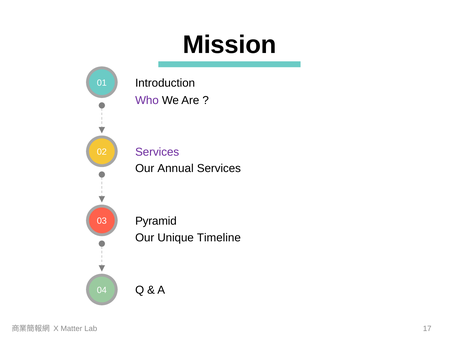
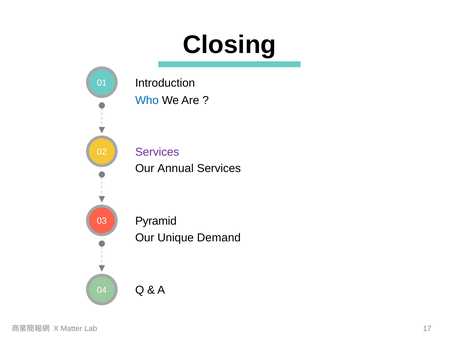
Mission: Mission -> Closing (229, 45)
Who colour: purple -> blue (147, 100)
Timeline: Timeline -> Demand (219, 238)
